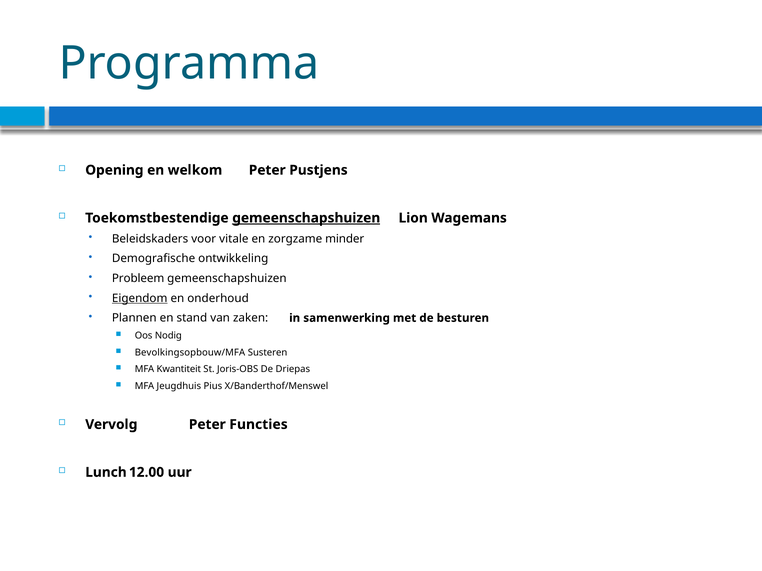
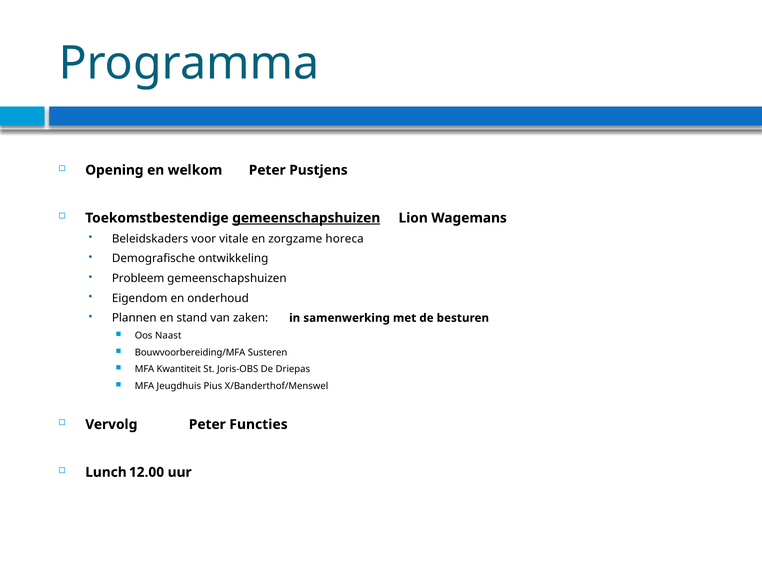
minder: minder -> horeca (345, 239)
Eigendom underline: present -> none (140, 298)
Nodig: Nodig -> Naast (168, 336)
Bevolkingsopbouw/MFA: Bevolkingsopbouw/MFA -> Bouwvoorbereiding/MFA (190, 353)
